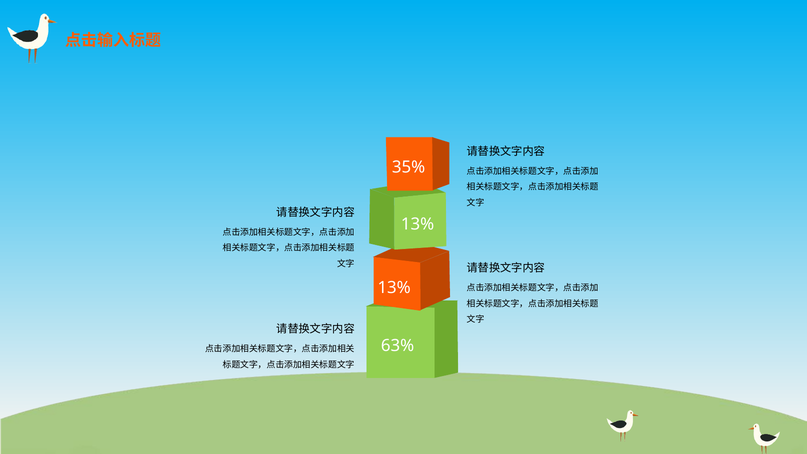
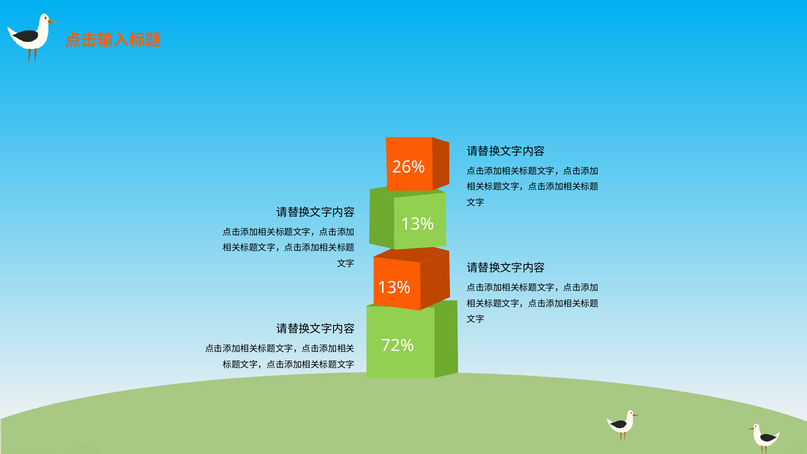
35%: 35% -> 26% (409, 167)
63%: 63% -> 72% (398, 345)
